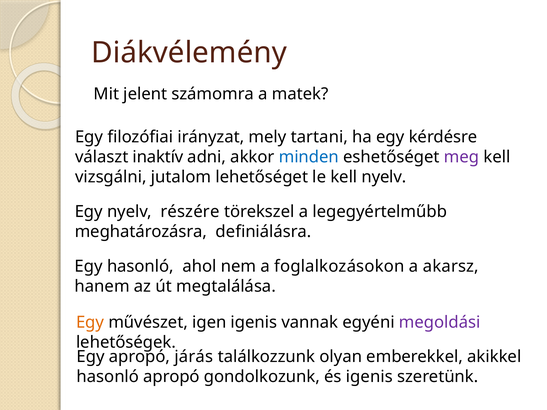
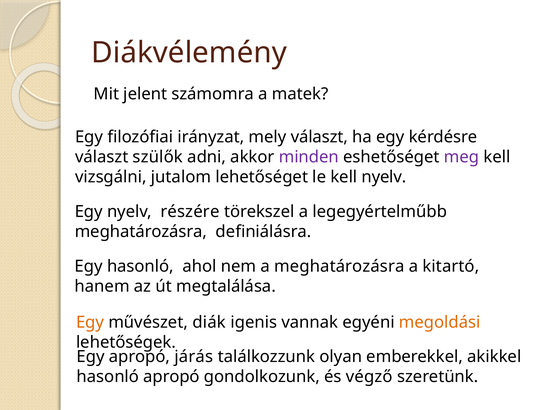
mely tartani: tartani -> választ (319, 137)
inaktív: inaktív -> szülők (158, 157)
minden colour: blue -> purple (309, 157)
a foglalkozásokon: foglalkozásokon -> meghatározásra (339, 266)
akarsz: akarsz -> kitartó (451, 266)
igen: igen -> diák (209, 322)
megoldási colour: purple -> orange (440, 322)
és igenis: igenis -> végző (369, 377)
